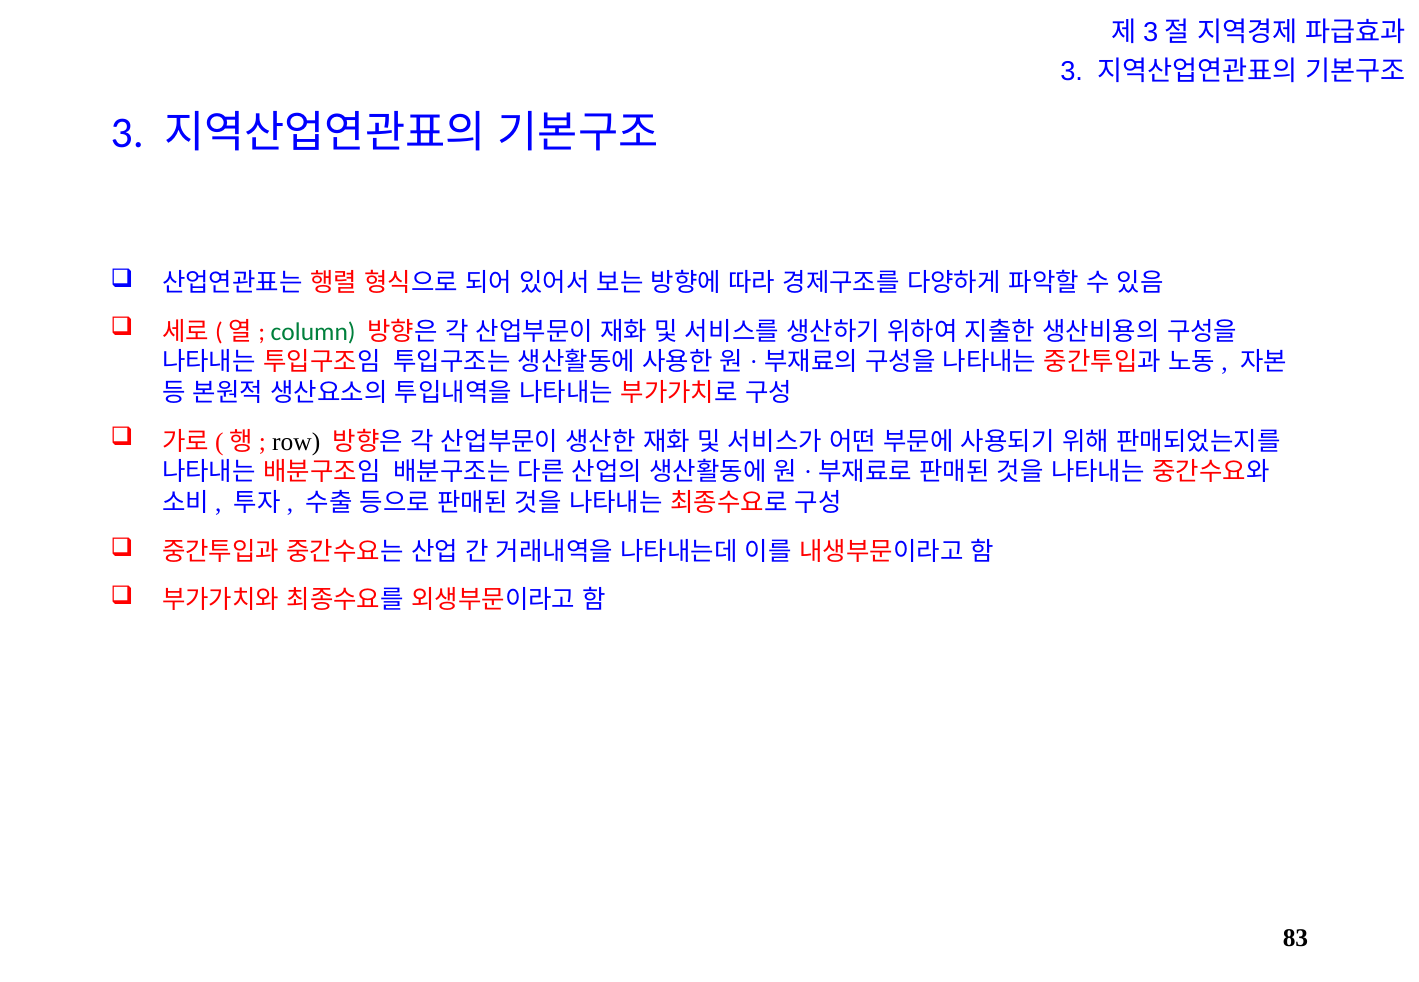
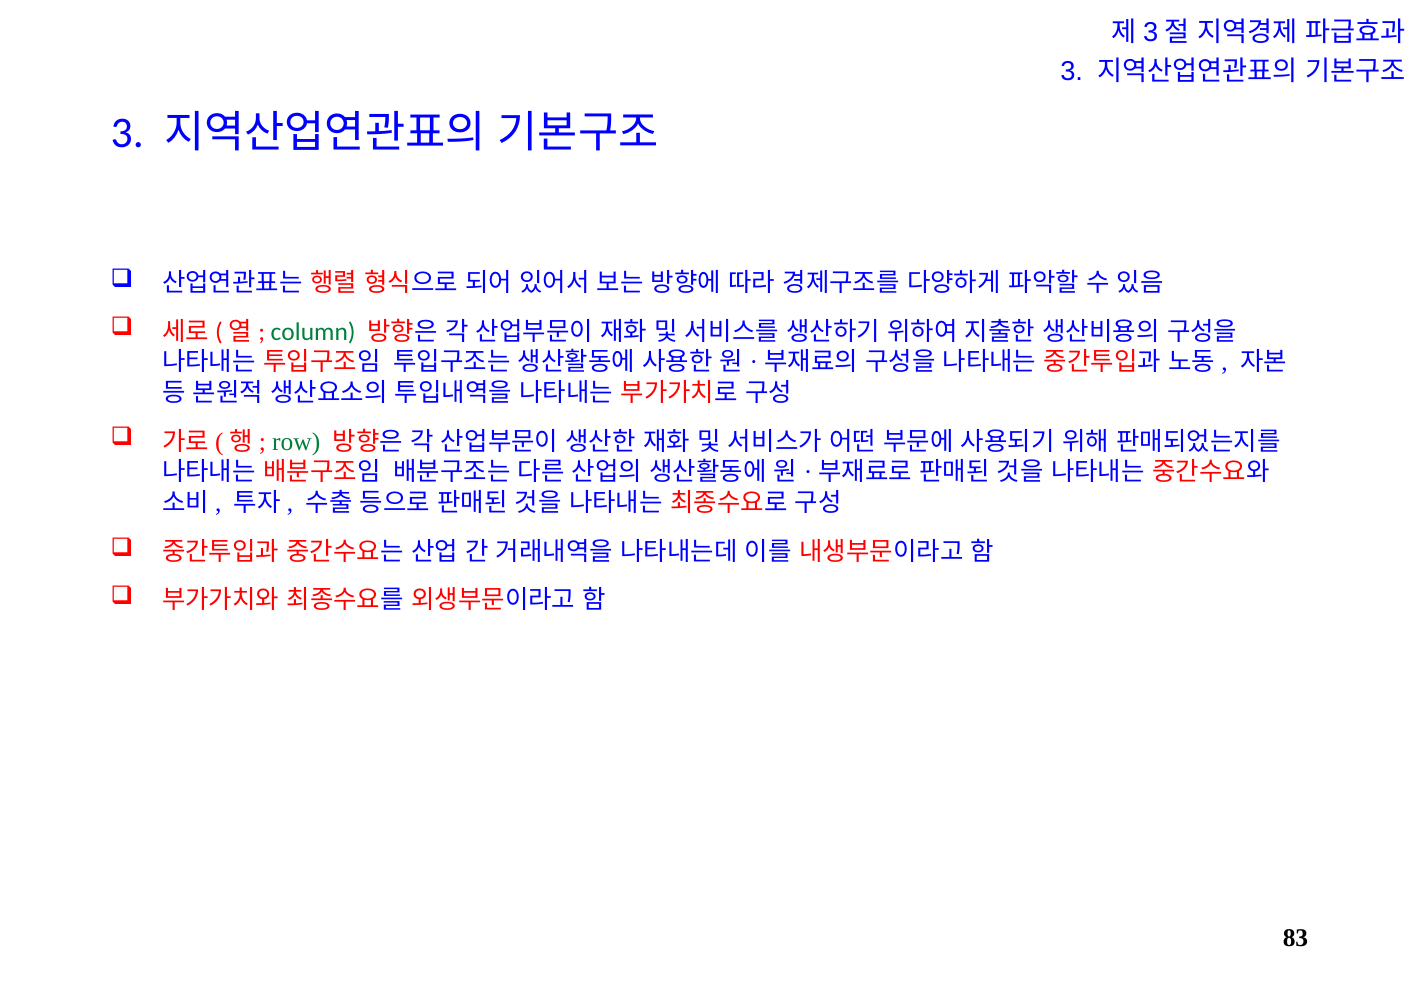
row colour: black -> green (296, 442)
